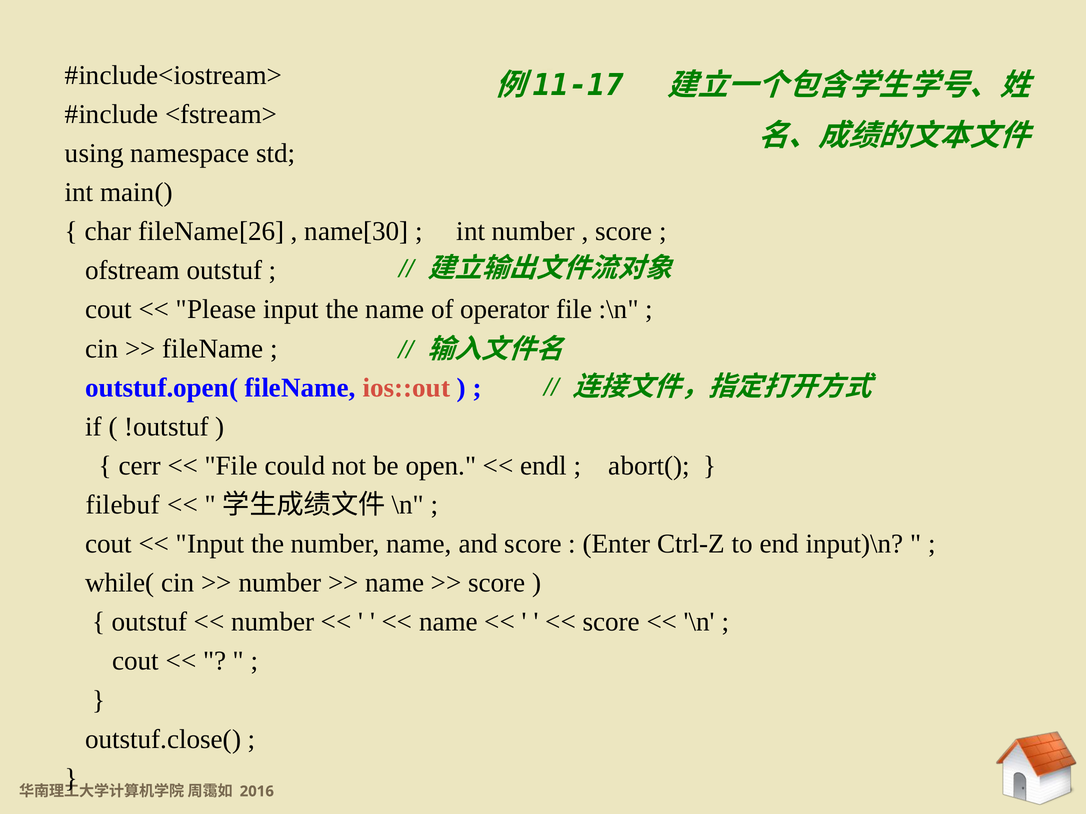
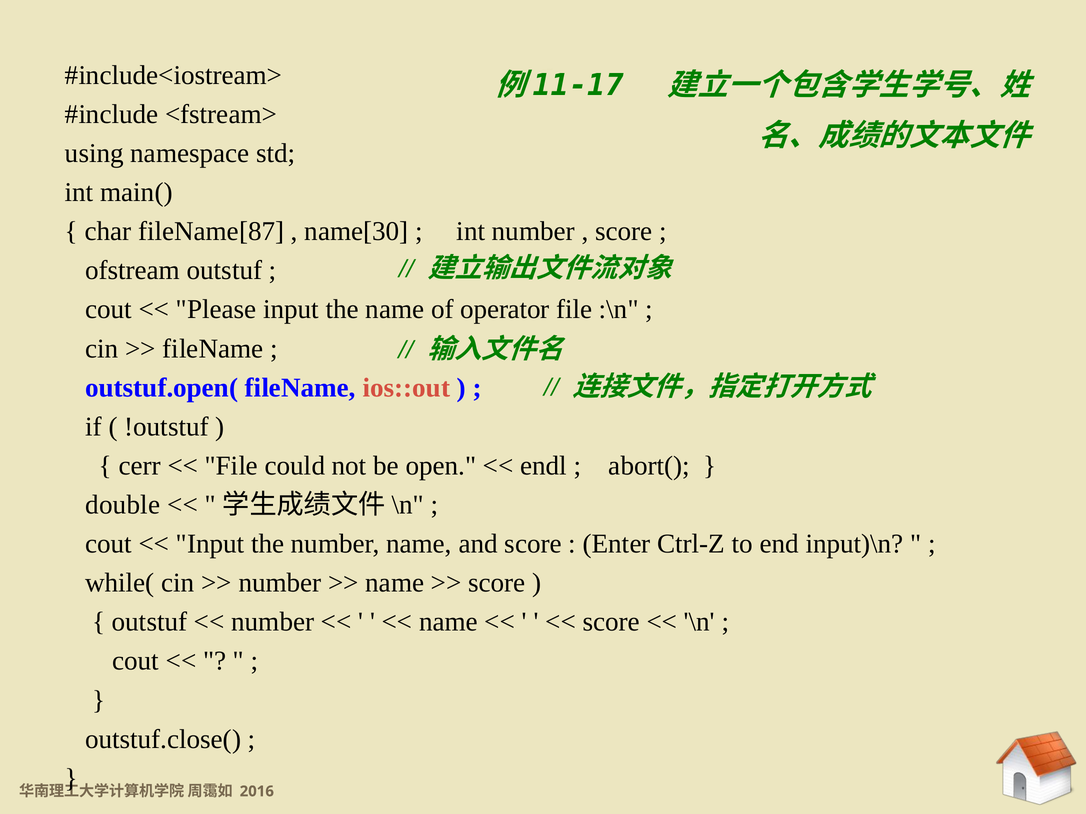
fileName[26: fileName[26 -> fileName[87 (211, 232)
filebuf: filebuf -> double (123, 505)
